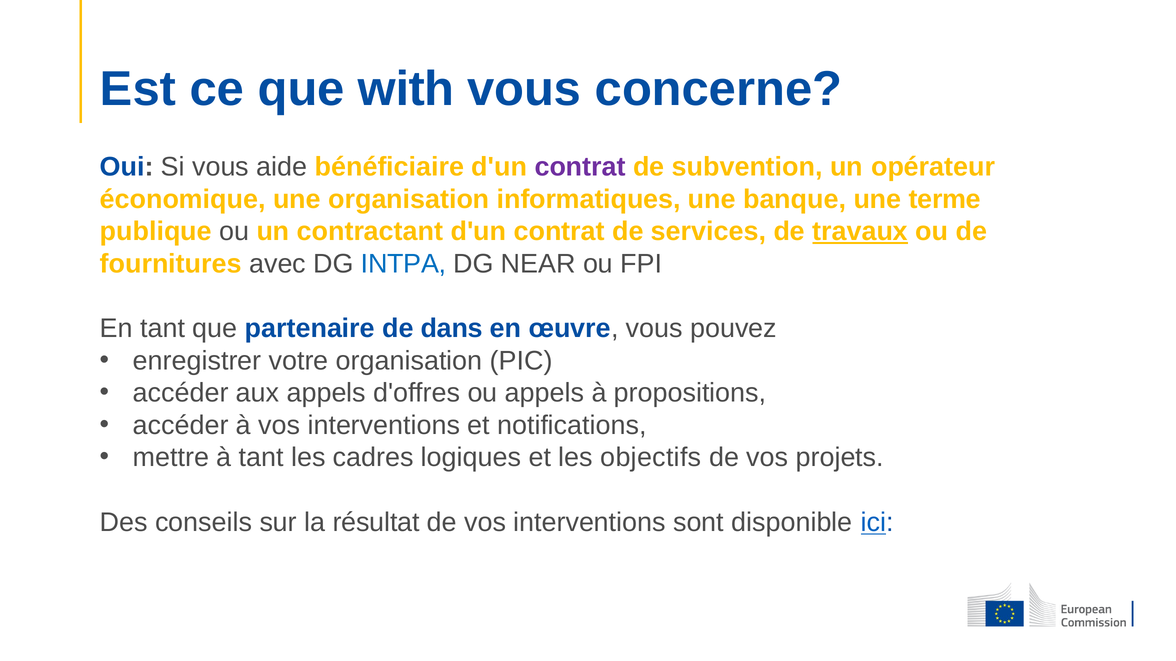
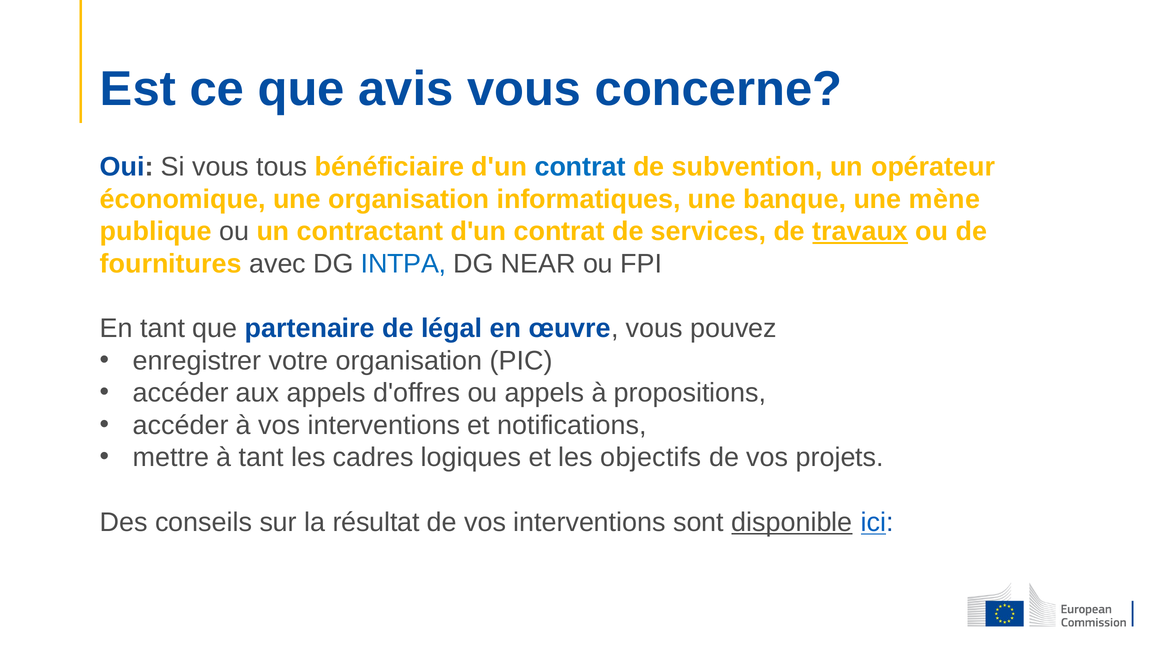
with: with -> avis (406, 89)
aide: aide -> tous (282, 167)
contrat colour: purple -> blue (580, 167)
terme: terme -> mène (944, 199)
dans: dans -> légal (452, 329)
disponible underline: none -> present (792, 523)
